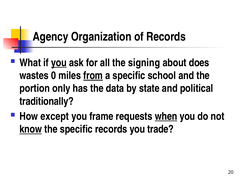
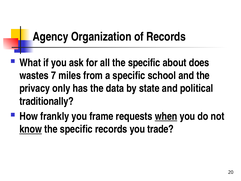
you underline: present -> none (59, 63)
all the signing: signing -> specific (144, 63)
0: 0 -> 7 (54, 75)
from underline: present -> none (93, 75)
portion: portion -> privacy (35, 88)
except: except -> frankly (55, 116)
